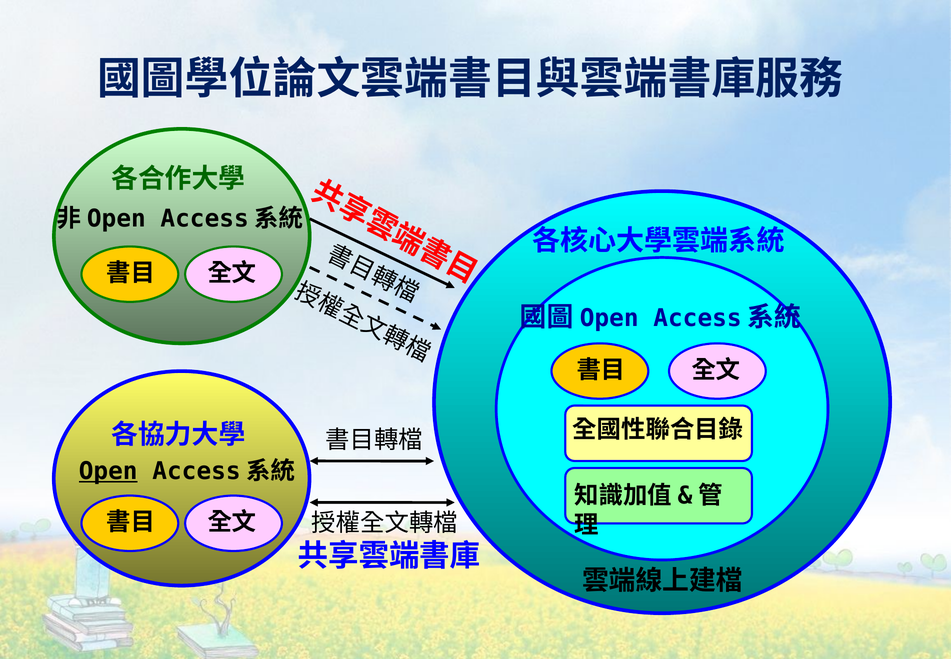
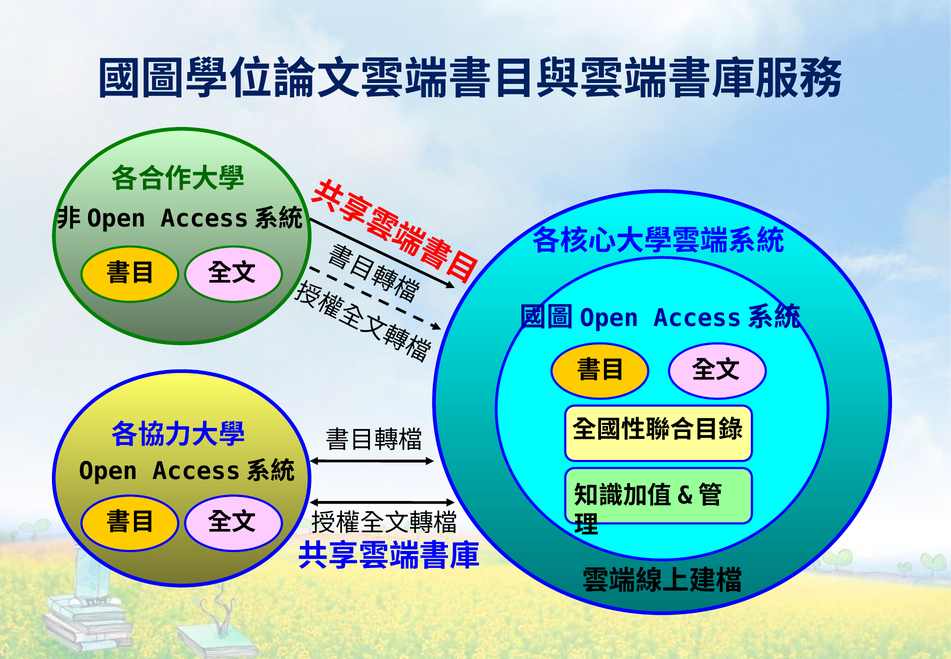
Open underline: present -> none (108, 471)
